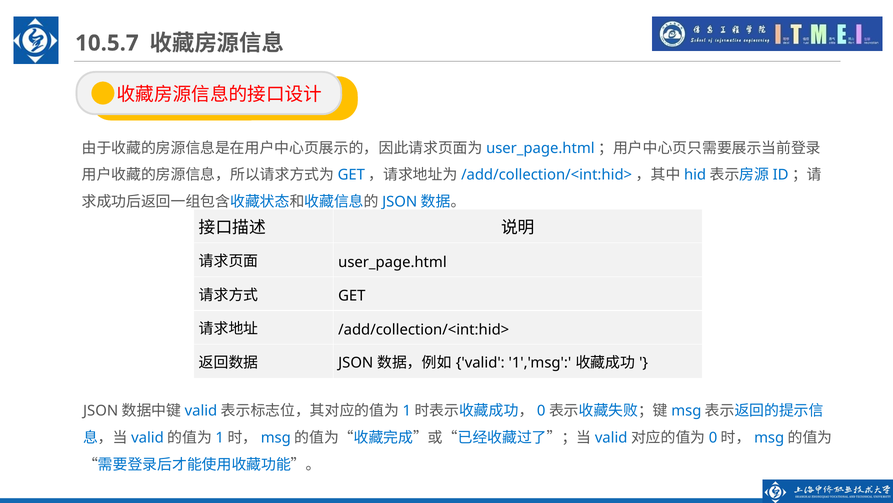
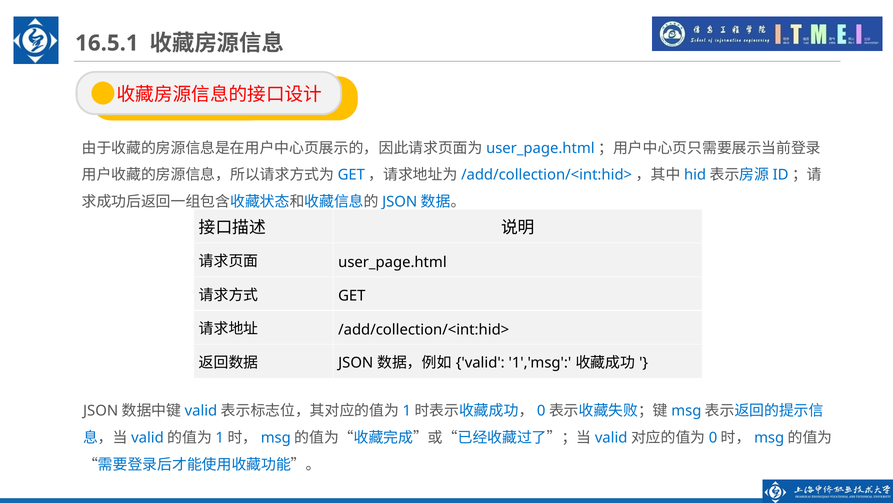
10.5.7: 10.5.7 -> 16.5.1 (107, 43)
